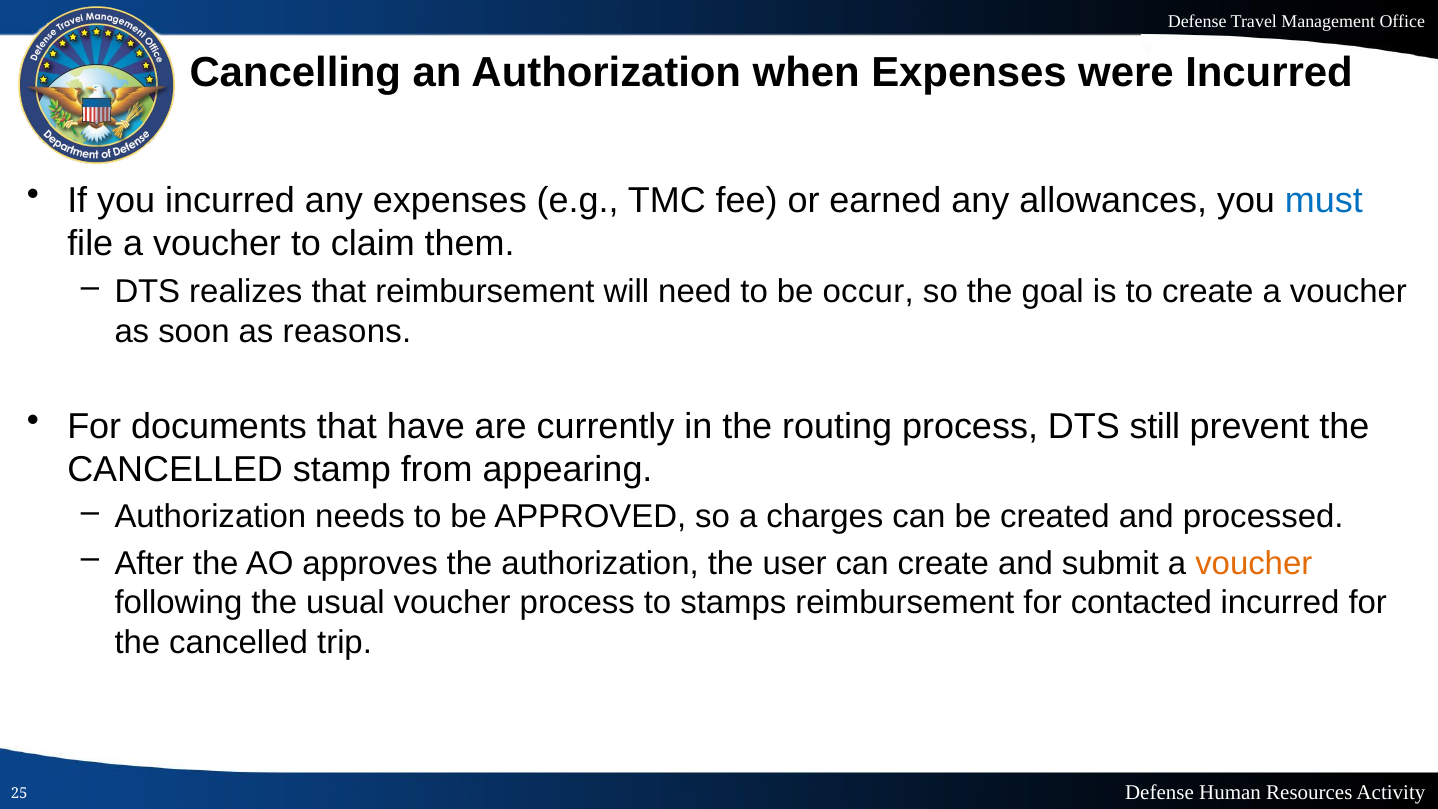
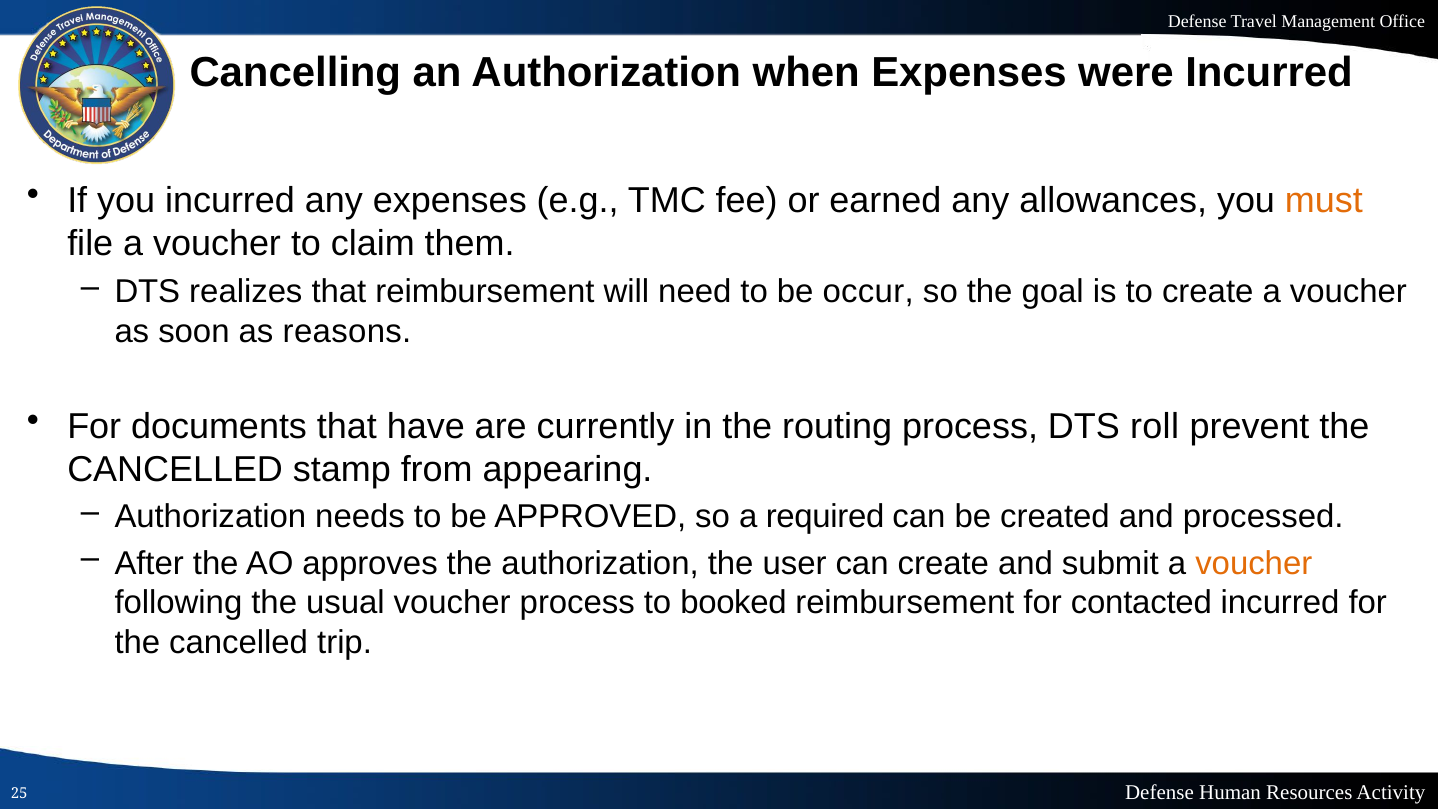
must colour: blue -> orange (1324, 201)
still: still -> roll (1155, 426)
charges: charges -> required (825, 517)
stamps: stamps -> booked (733, 603)
